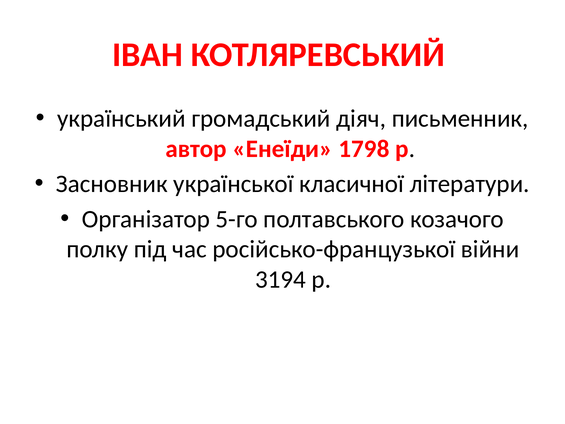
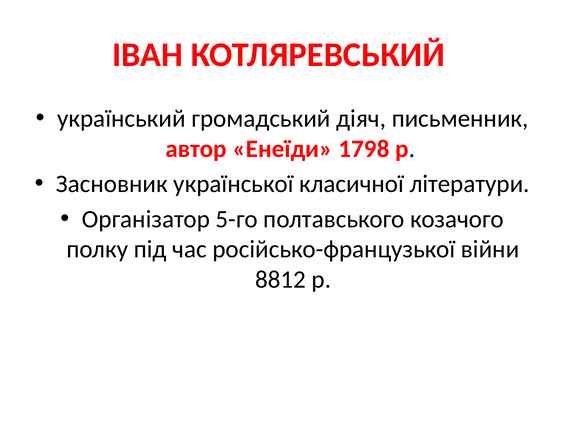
3194: 3194 -> 8812 (280, 279)
